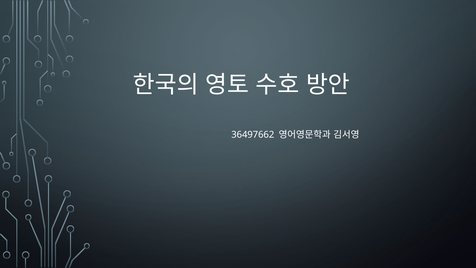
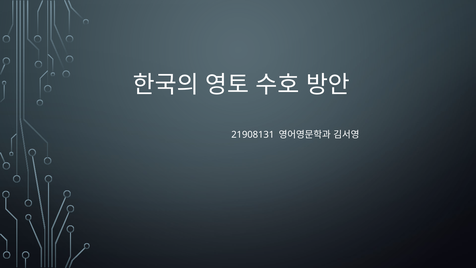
36497662: 36497662 -> 21908131 (253, 135)
